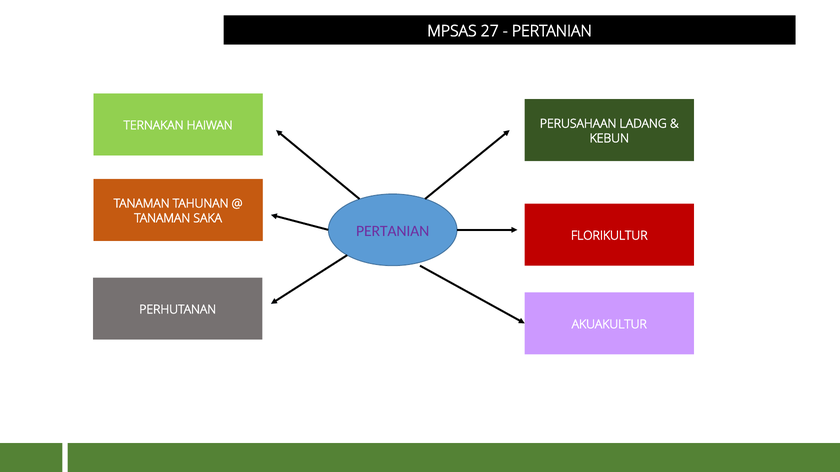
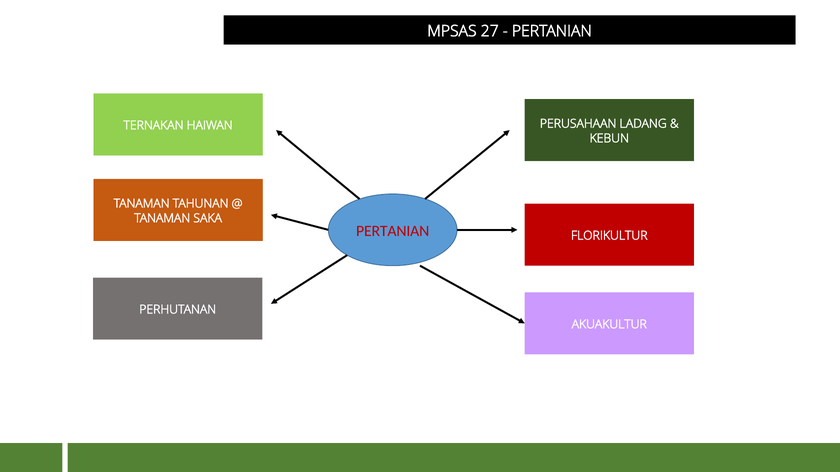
PERTANIAN colour: purple -> red (393, 231)
